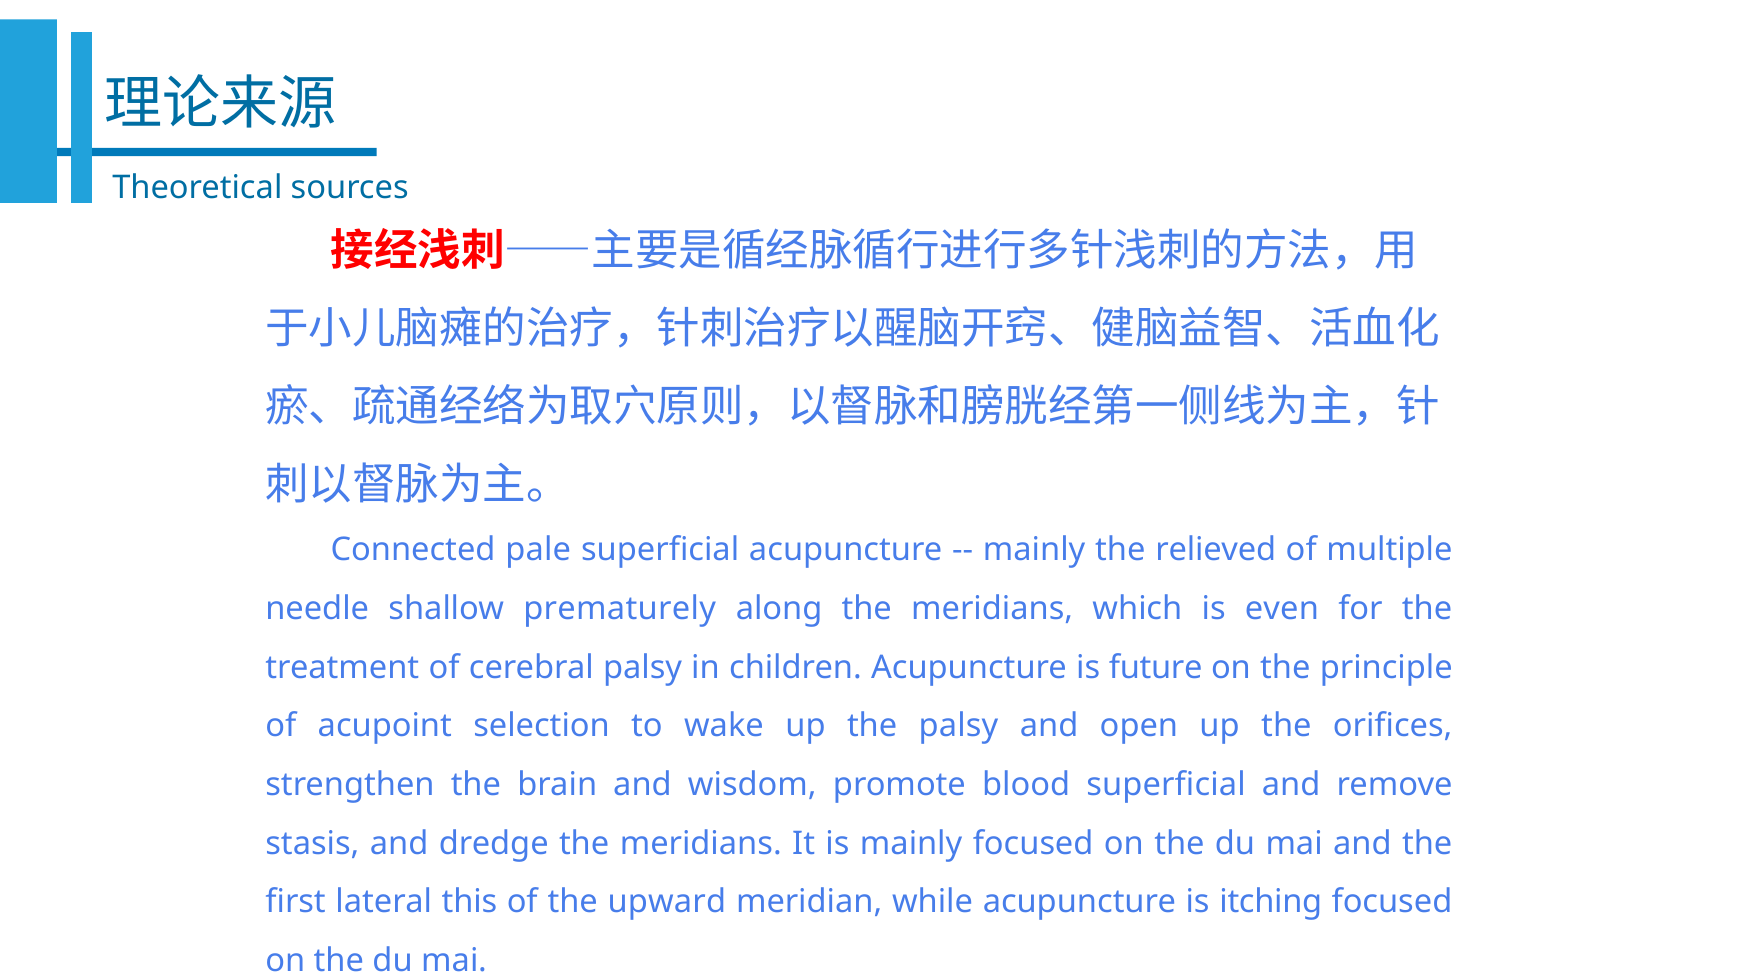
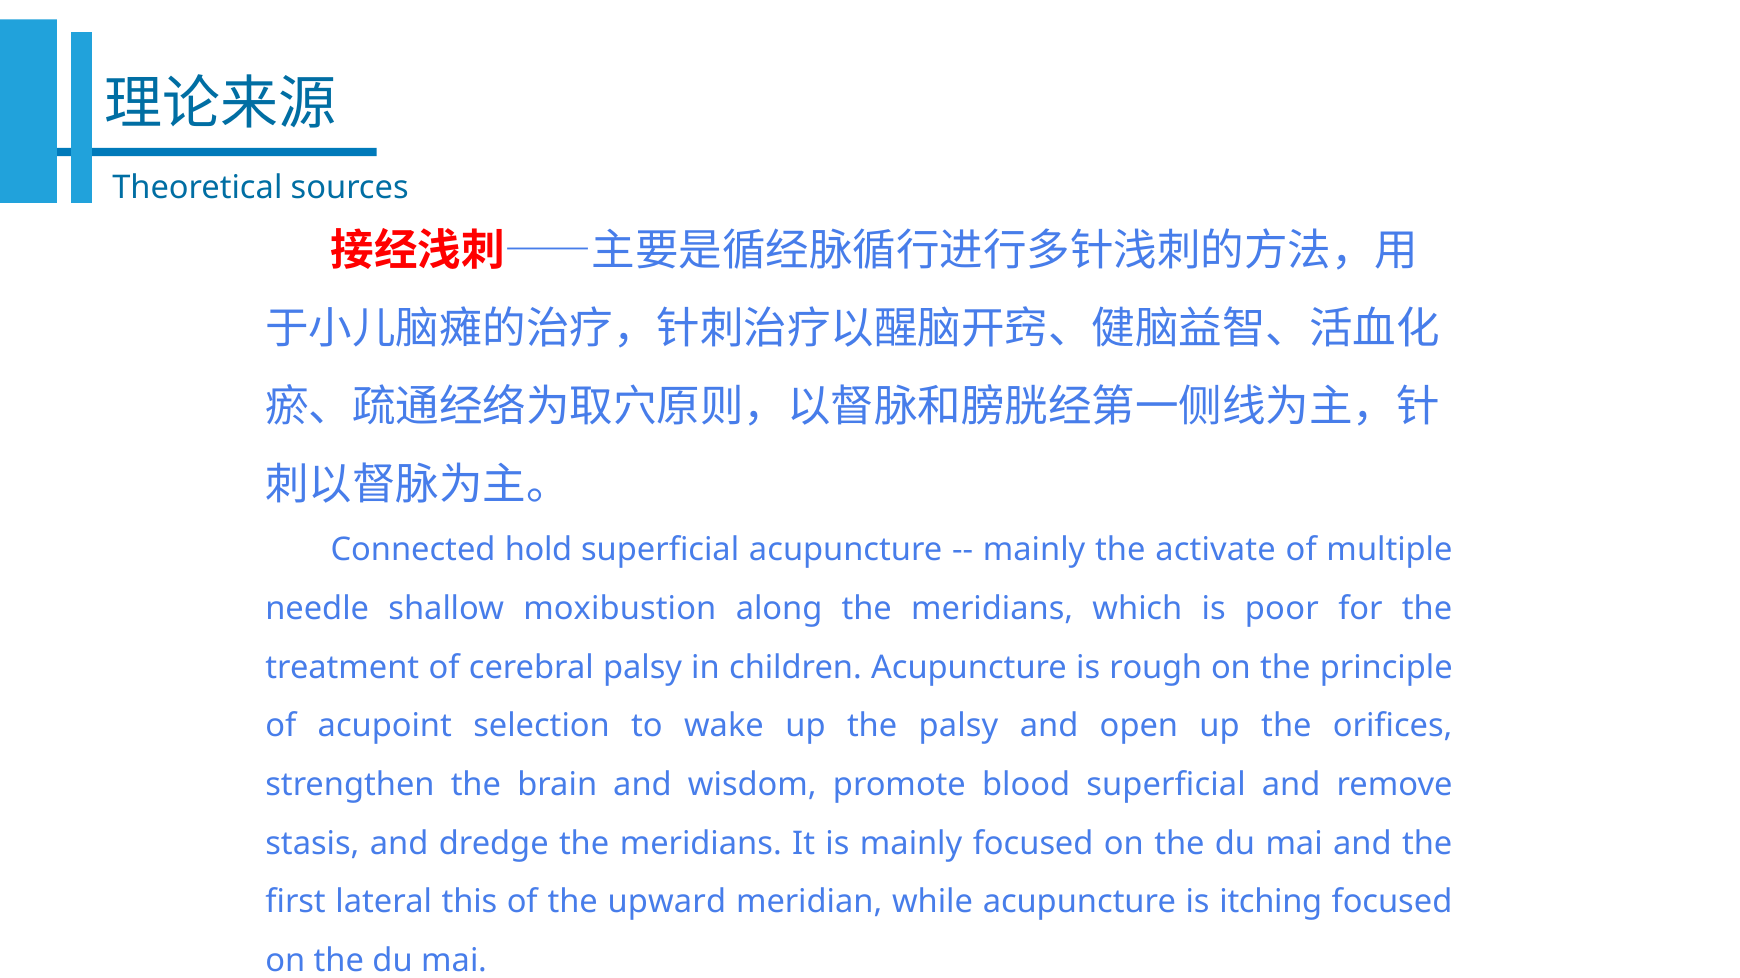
pale: pale -> hold (538, 550)
relieved: relieved -> activate (1216, 550)
prematurely: prematurely -> moxibustion (620, 609)
even: even -> poor (1282, 609)
future: future -> rough (1156, 668)
